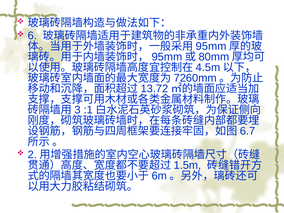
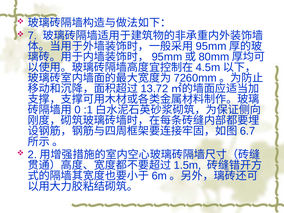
6: 6 -> 7 (32, 36)
3: 3 -> 0 (78, 110)
